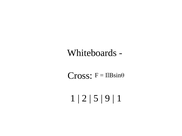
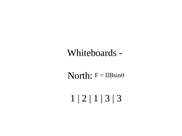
Cross: Cross -> North (80, 76)
5: 5 -> 1 (96, 99)
9: 9 -> 3 (108, 99)
1: 1 -> 3 (119, 99)
